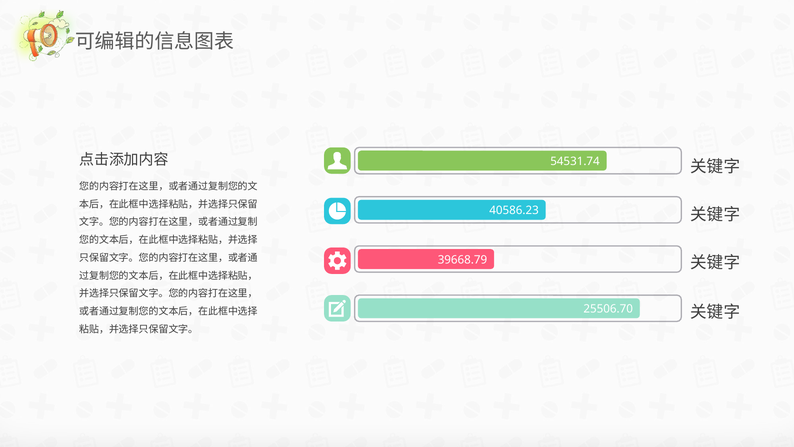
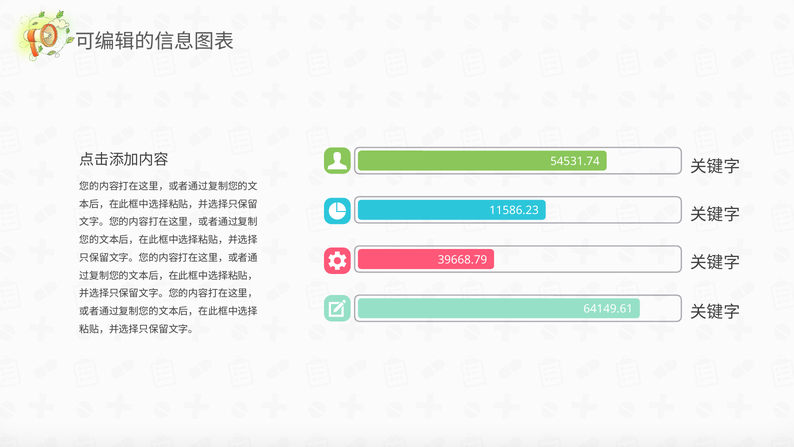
40586.23: 40586.23 -> 11586.23 (514, 210)
25506.70: 25506.70 -> 64149.61 (608, 309)
